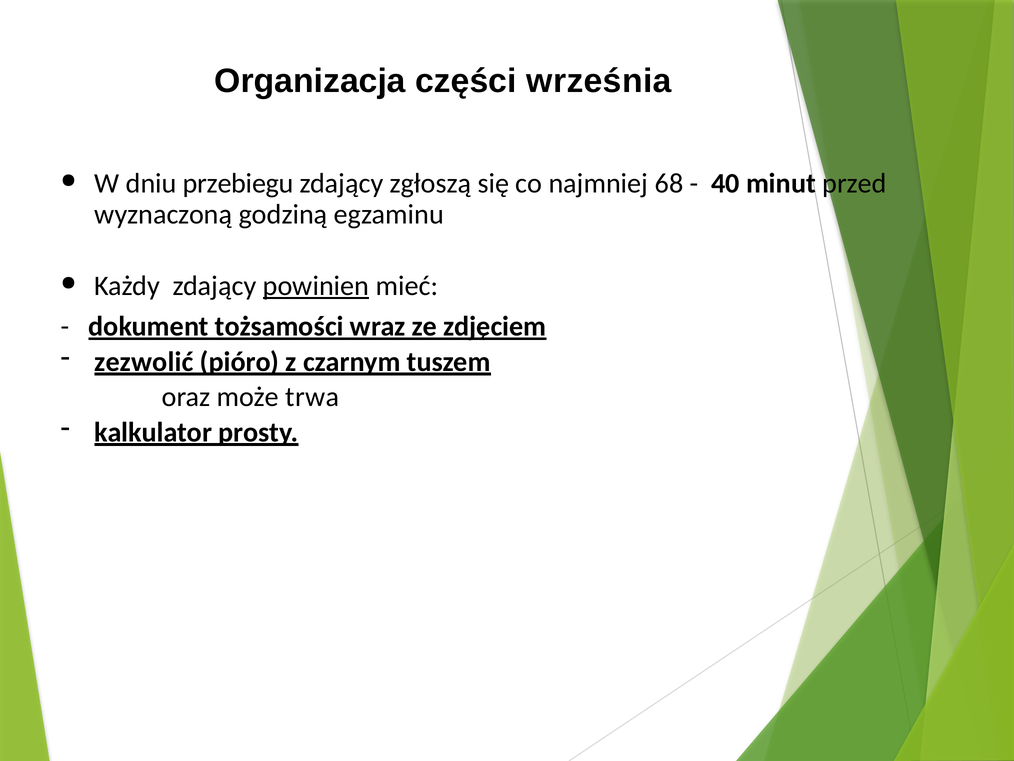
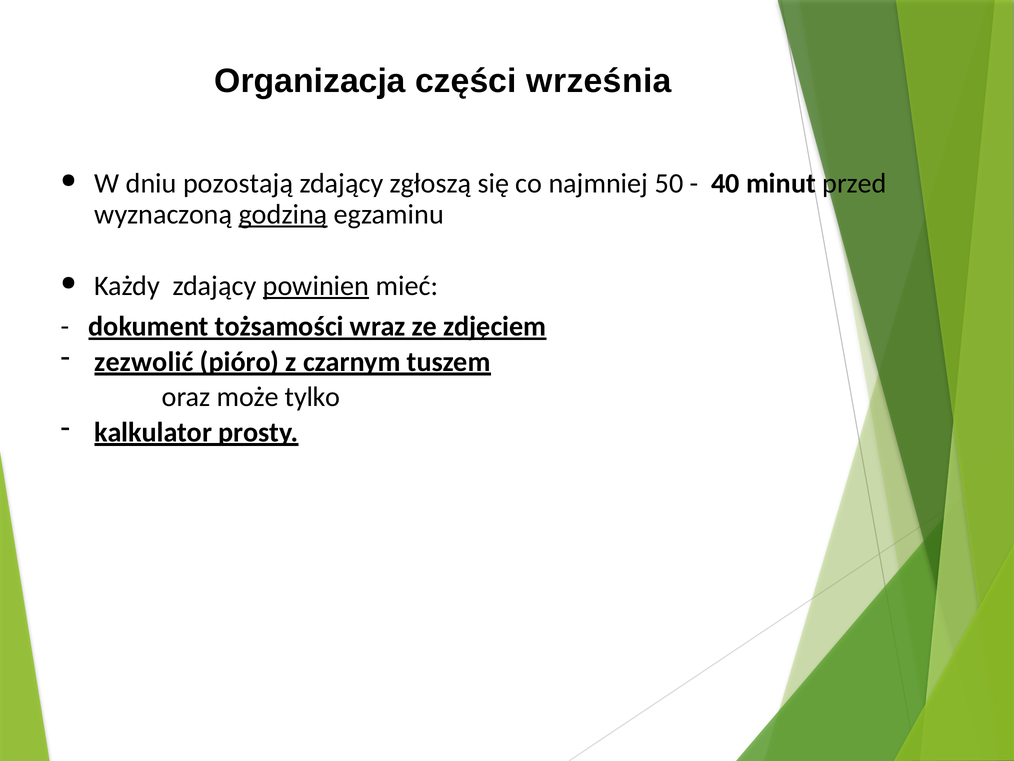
przebiegu: przebiegu -> pozostają (238, 183)
68: 68 -> 50 (669, 183)
godziną underline: none -> present (283, 214)
trwa: trwa -> tylko (313, 397)
